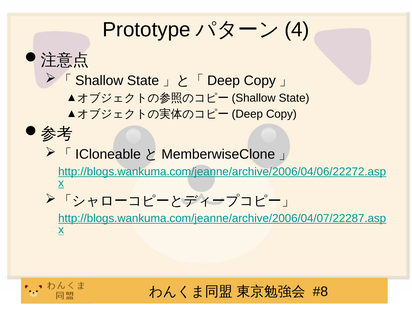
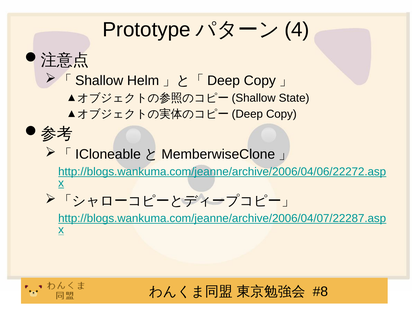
State: State -> Helm (143, 81)
